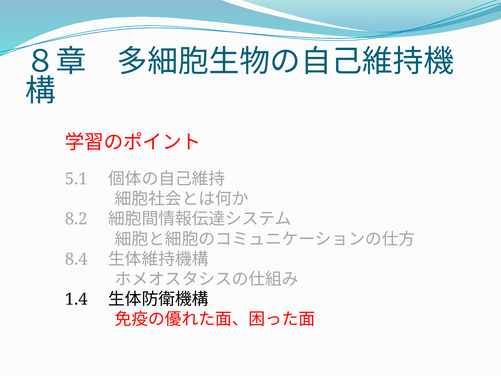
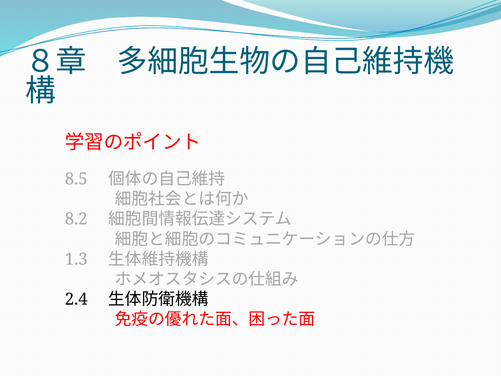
5.1: 5.1 -> 8.5 (76, 179)
8.4: 8.4 -> 1.3 (76, 259)
1.4: 1.4 -> 2.4 (76, 299)
